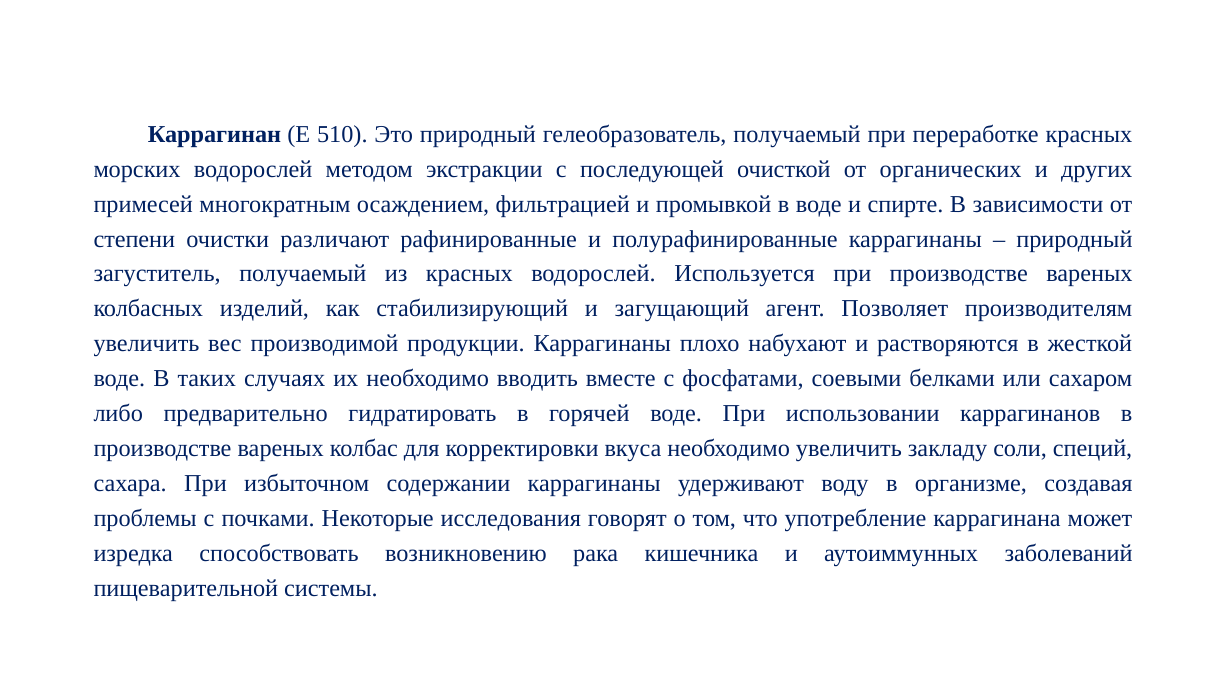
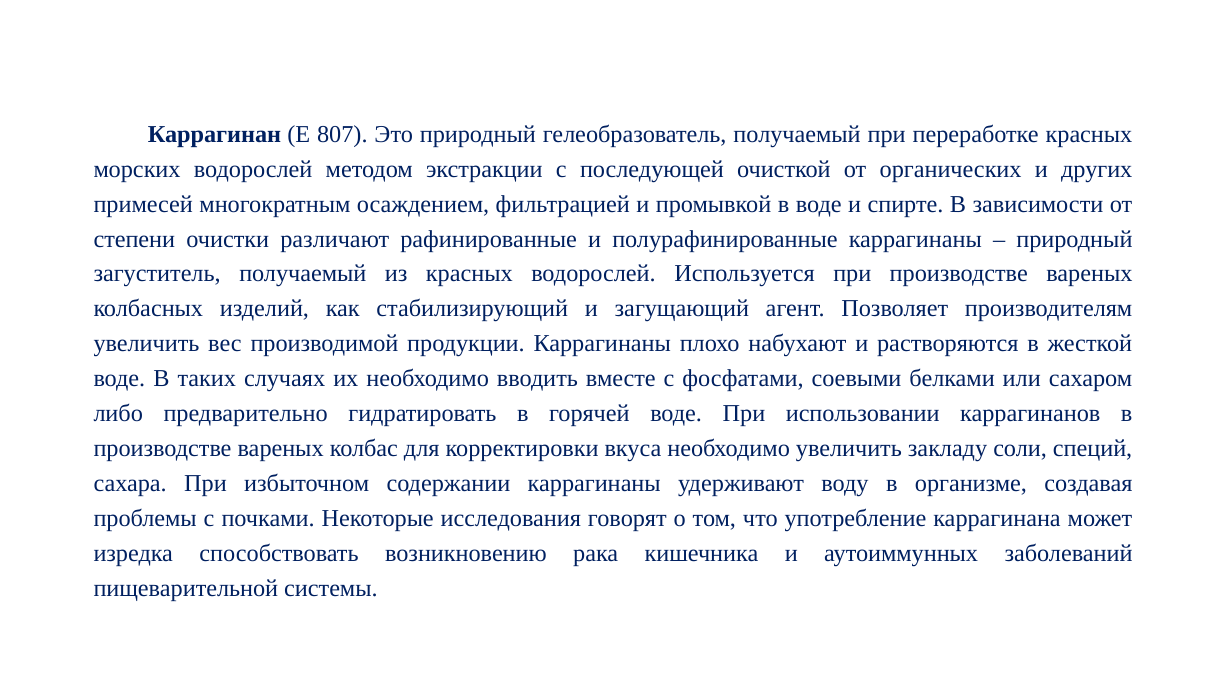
510: 510 -> 807 (342, 134)
